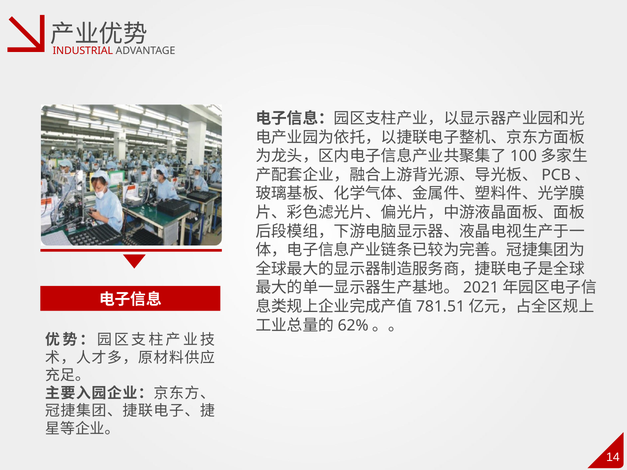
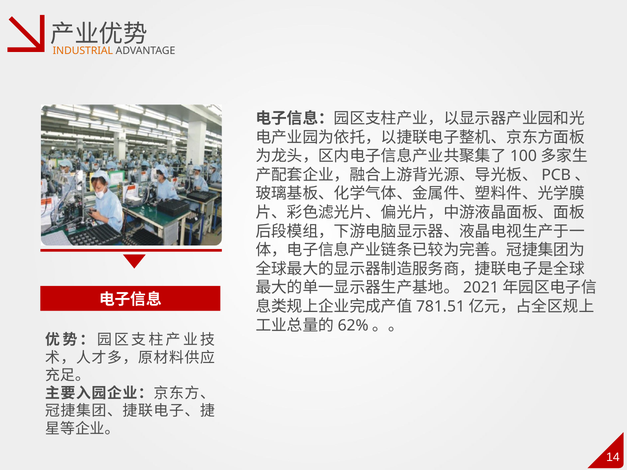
INDUSTRIAL colour: red -> orange (83, 51)
